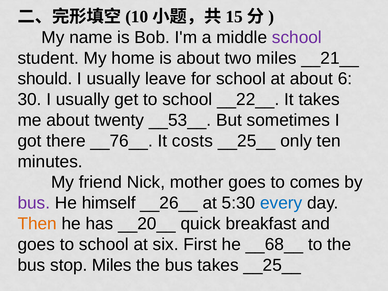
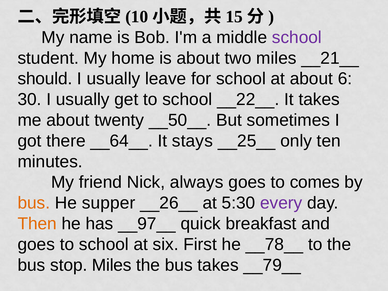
__53__: __53__ -> __50__ (180, 120)
__76__: __76__ -> __64__ (122, 141)
costs: costs -> stays (192, 141)
mother: mother -> always (197, 182)
bus colour: purple -> orange (34, 203)
himself: himself -> supper (109, 203)
every colour: blue -> purple (281, 203)
__20__: __20__ -> __97__ (147, 224)
__68__: __68__ -> __78__ (274, 244)
takes __25__: __25__ -> __79__ (272, 265)
